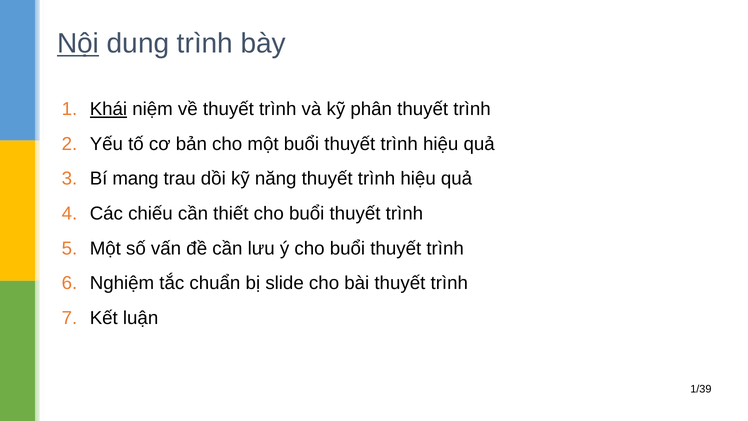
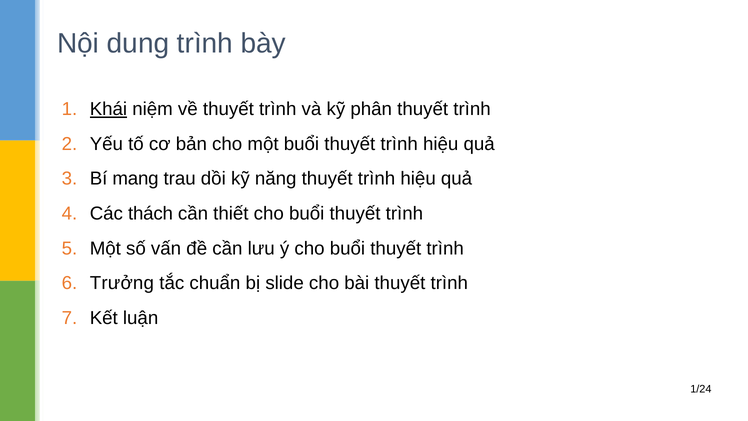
Nội underline: present -> none (78, 44)
chiếu: chiếu -> thách (151, 213)
Nghiệm: Nghiệm -> Trưởng (122, 283)
1/39: 1/39 -> 1/24 (701, 389)
